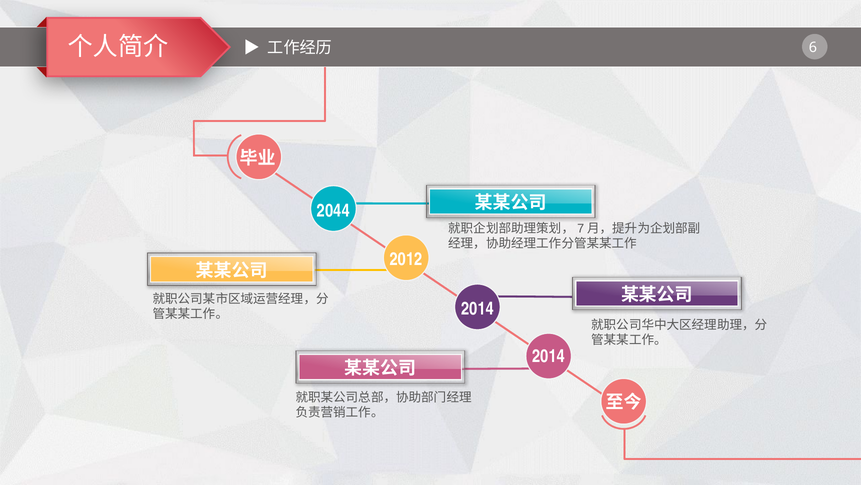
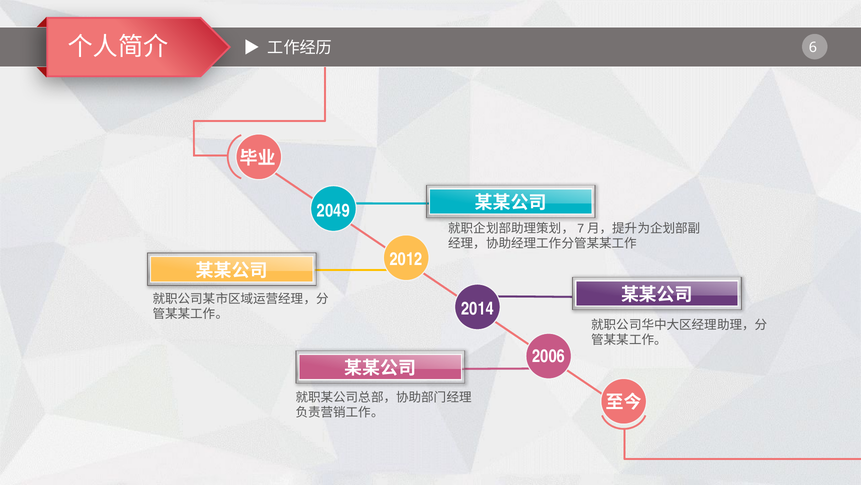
2044: 2044 -> 2049 (333, 211)
2014: 2014 -> 2006 (549, 356)
